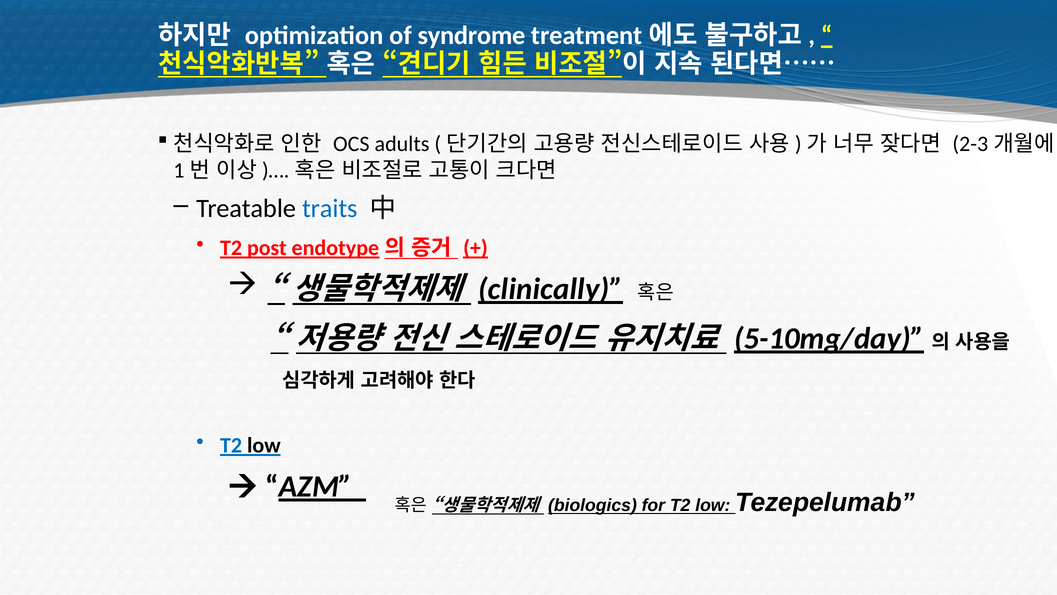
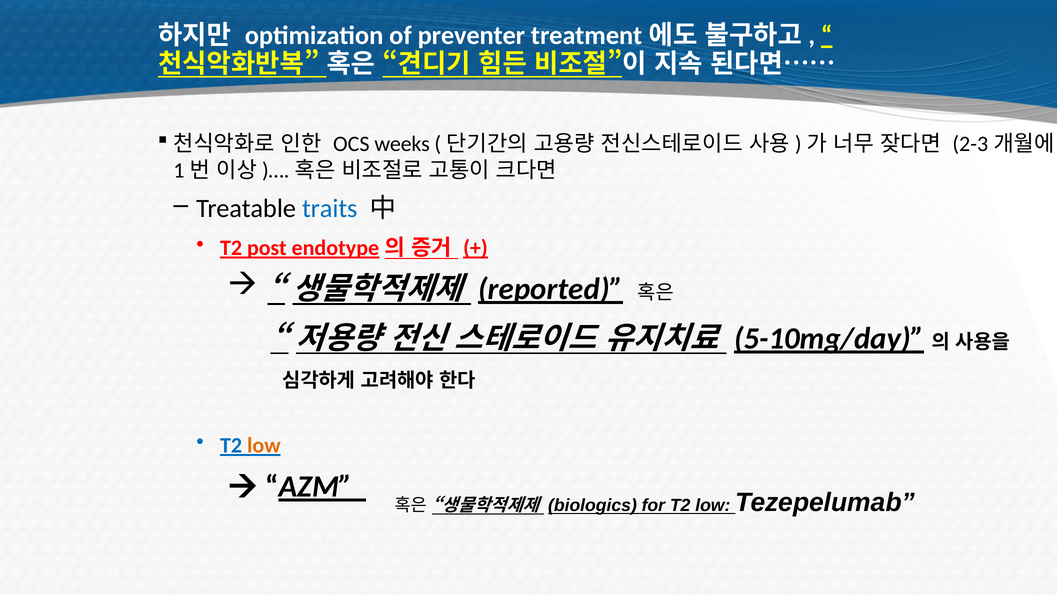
syndrome: syndrome -> preventer (471, 36)
adults: adults -> weeks (402, 144)
clinically: clinically -> reported (551, 289)
low colour: black -> orange (264, 445)
